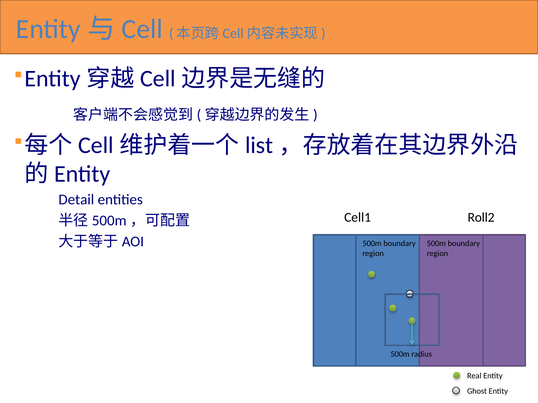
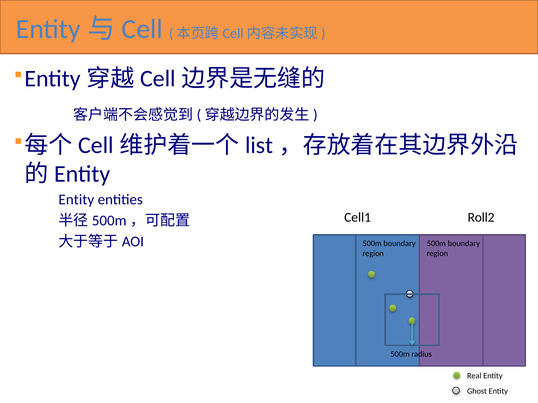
Detail: Detail -> Entity (76, 200)
